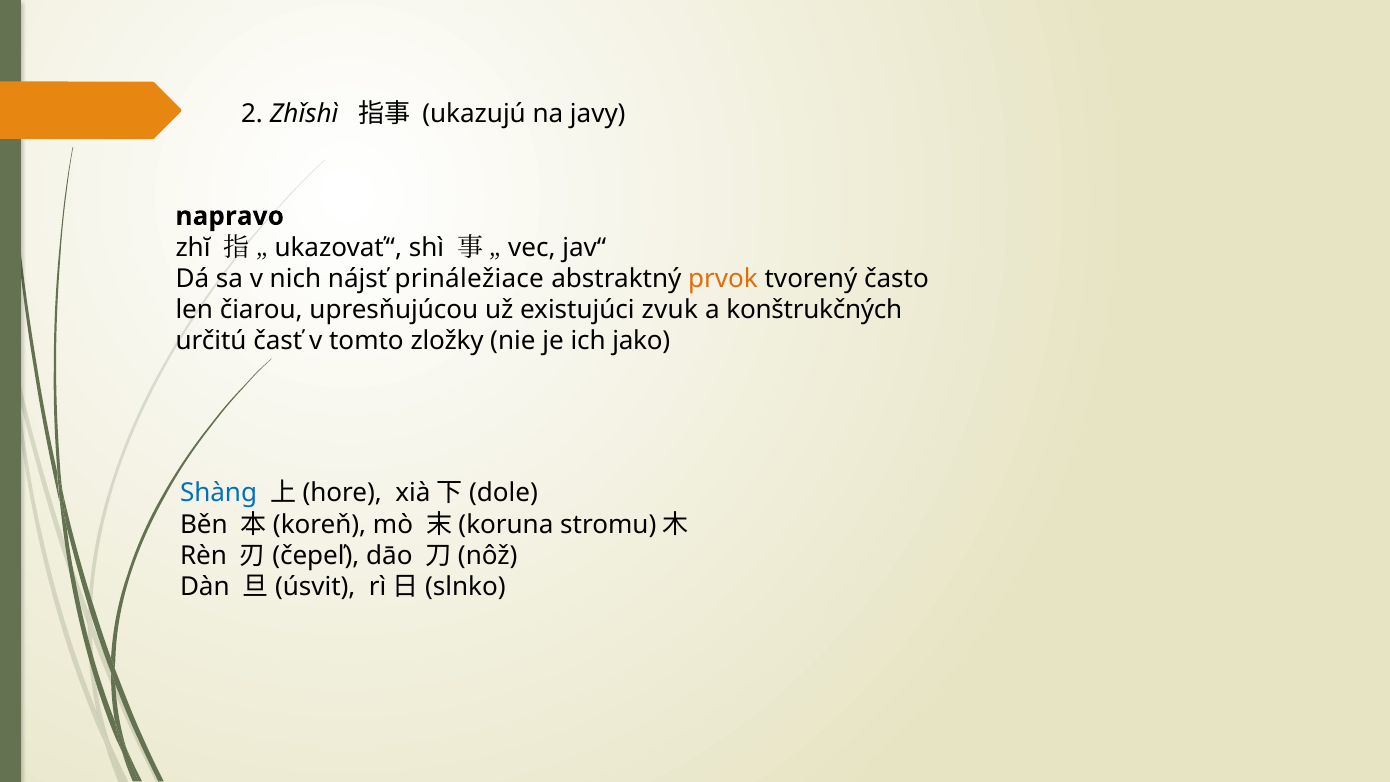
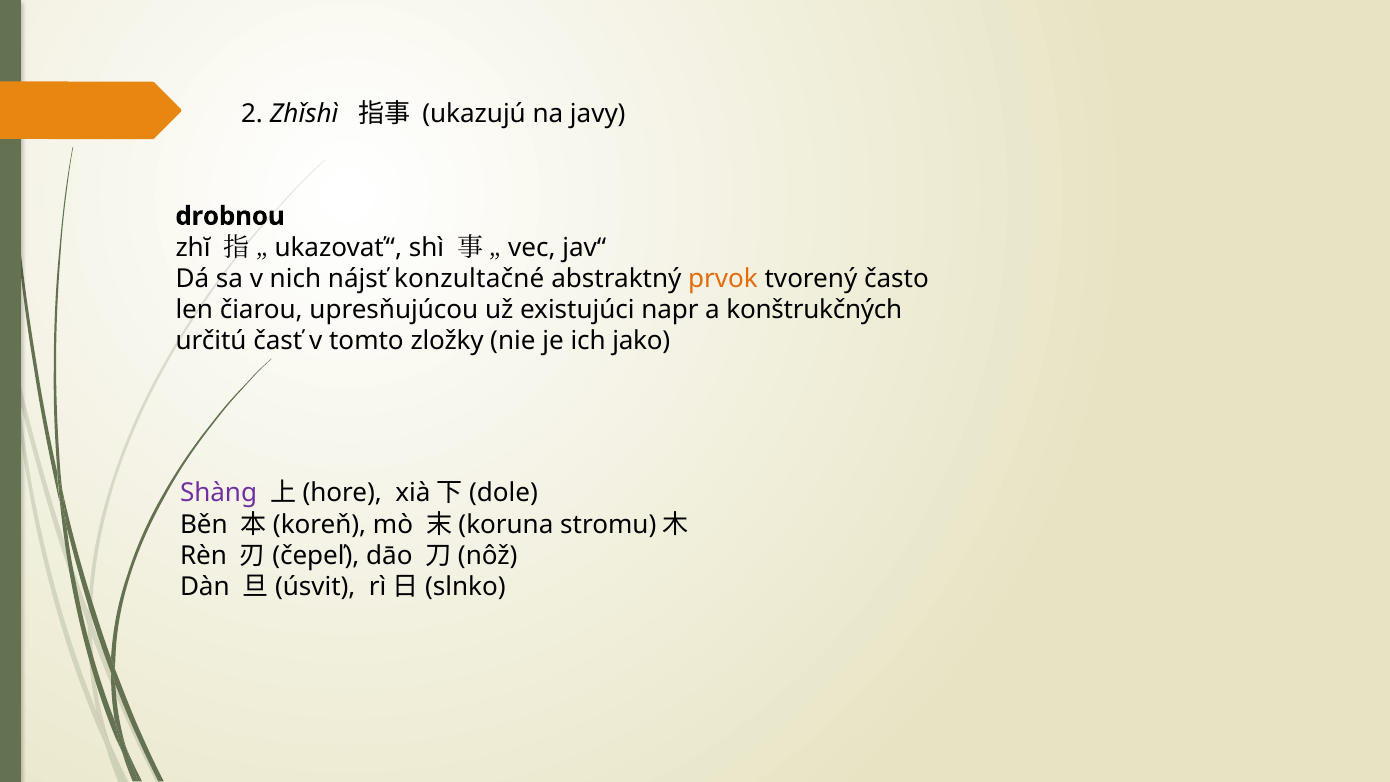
napravo: napravo -> drobnou (230, 216)
prináležiace: prináležiace -> konzultačné (469, 279)
zvuk: zvuk -> napr (670, 310)
Shàng colour: blue -> purple (219, 493)
